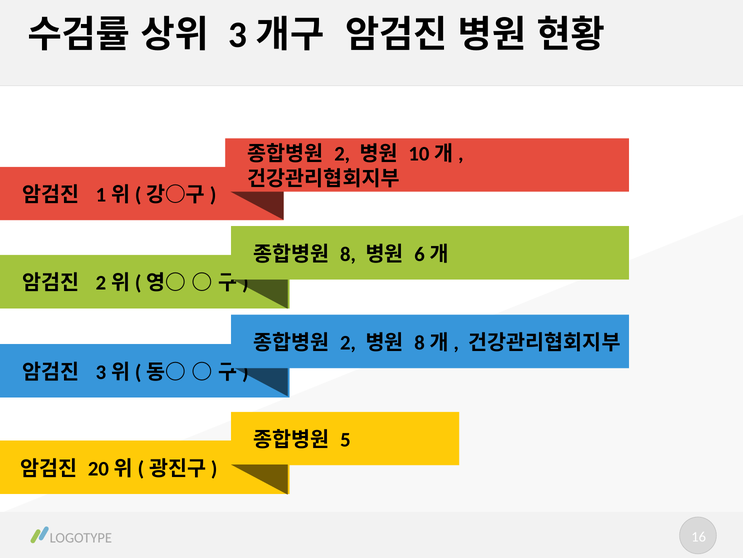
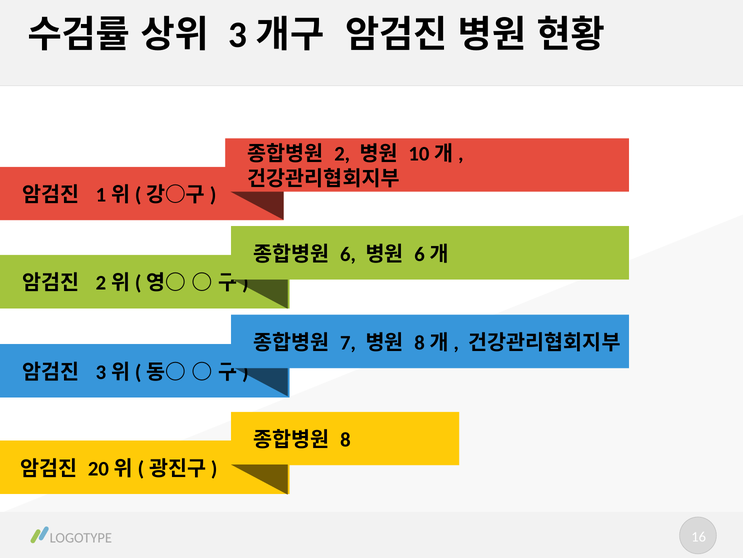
8: 8 -> 6 (348, 254)
2: 2 -> 7 (348, 342)
5: 5 -> 8 (345, 439)
